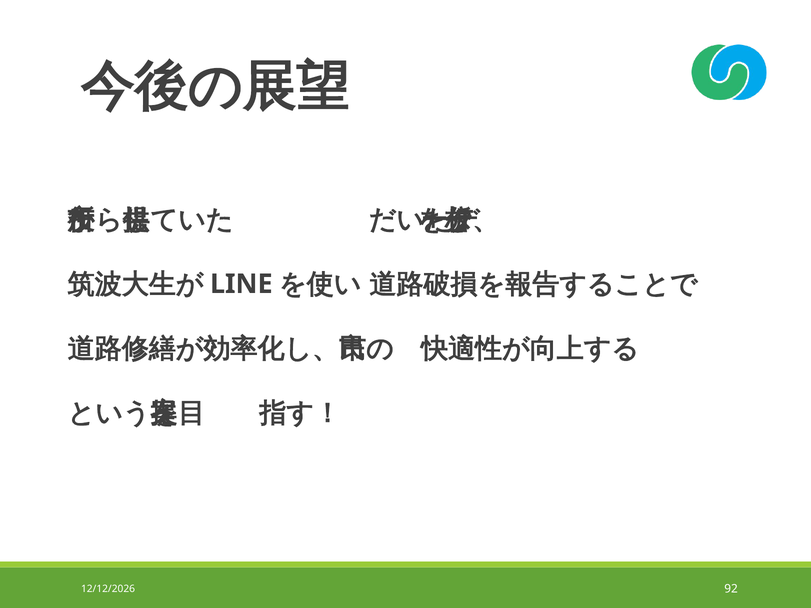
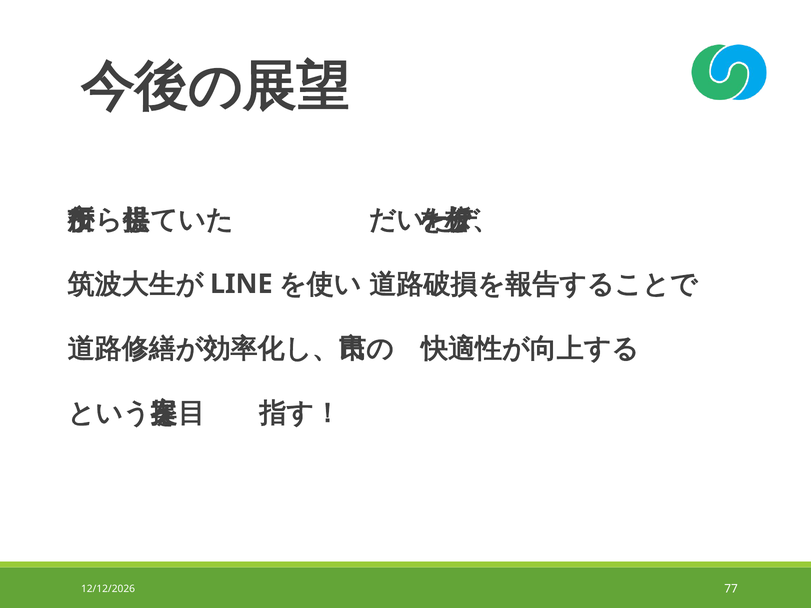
92: 92 -> 77 (731, 589)
